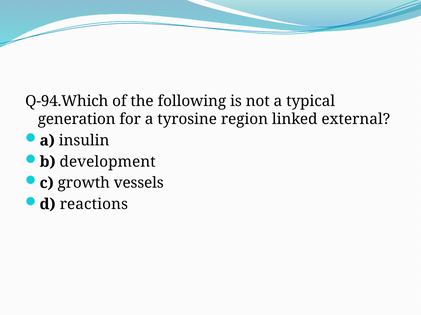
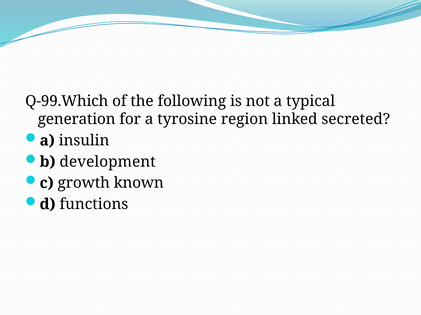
Q-94.Which: Q-94.Which -> Q-99.Which (67, 101)
external: external -> secreted (356, 120)
vessels: vessels -> known (139, 183)
reactions: reactions -> functions (94, 205)
